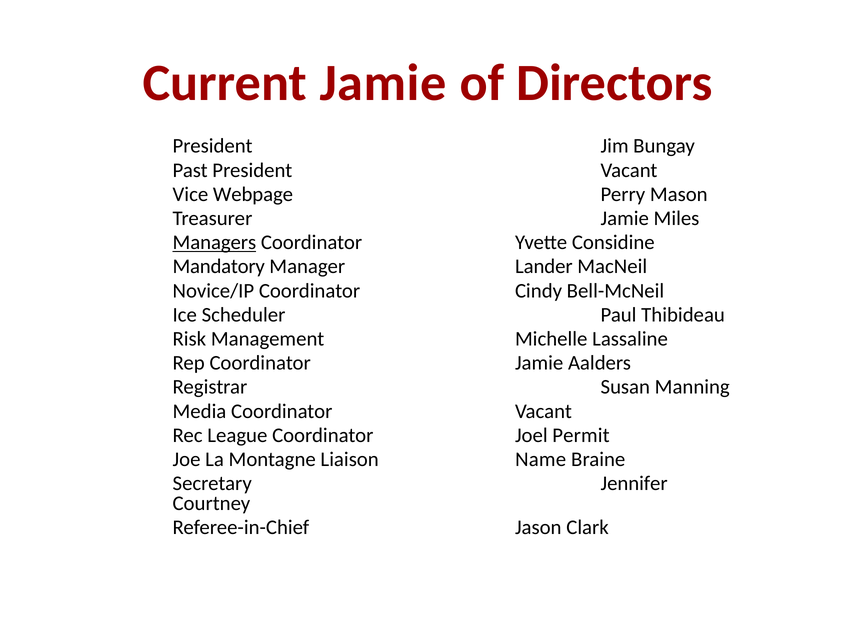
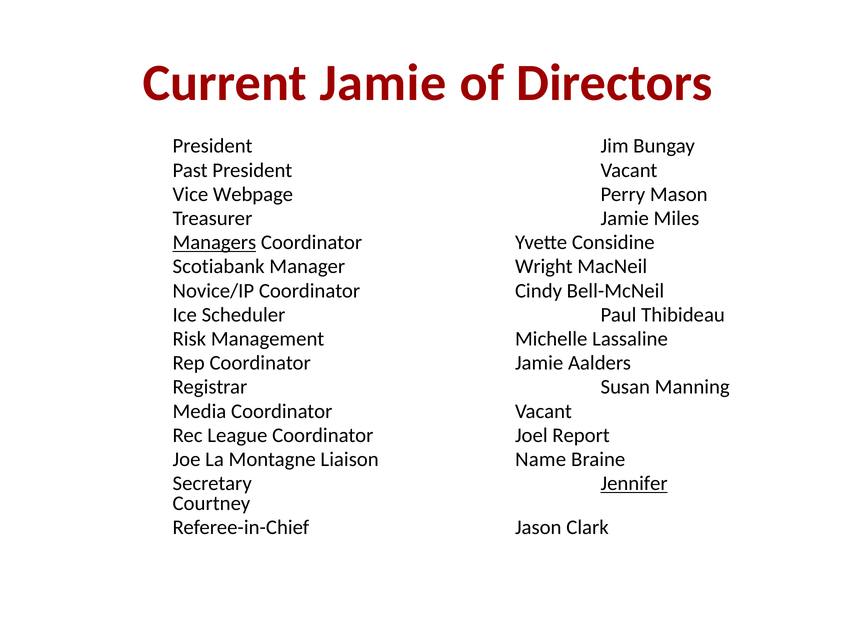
Mandatory: Mandatory -> Scotiabank (219, 267)
Lander: Lander -> Wright (544, 267)
Permit: Permit -> Report (581, 435)
Jennifer underline: none -> present (634, 483)
